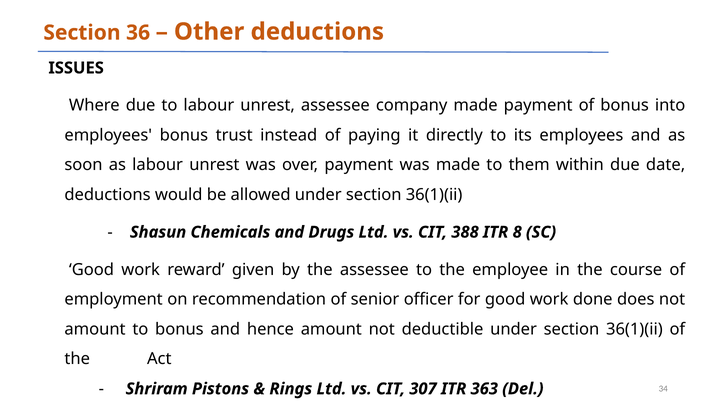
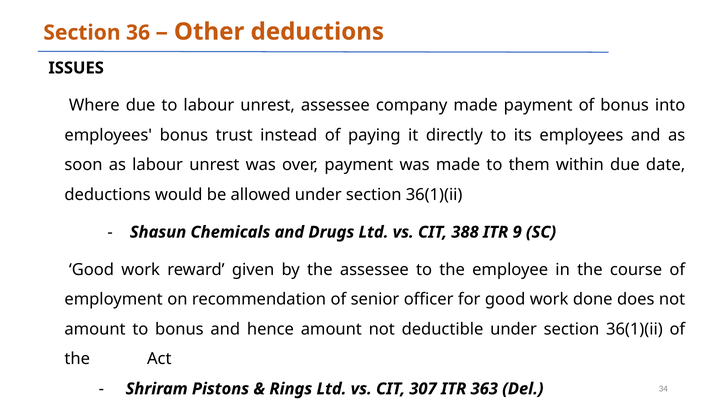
8: 8 -> 9 (517, 232)
